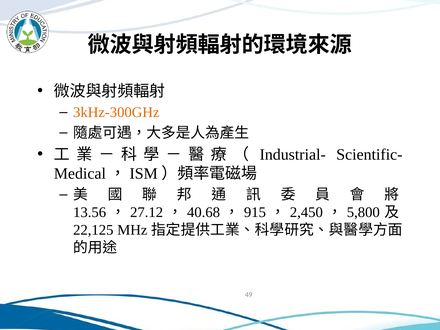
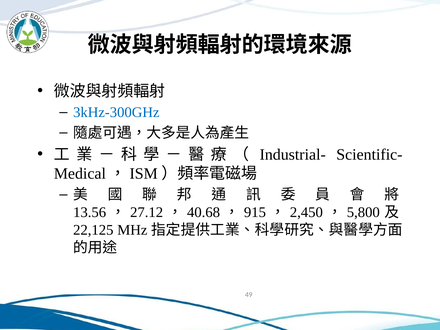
3kHz-300GHz colour: orange -> blue (116, 112)
